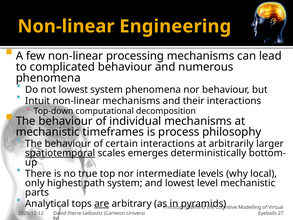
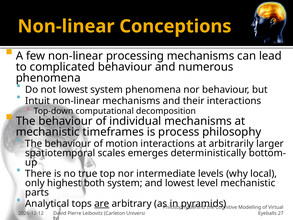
Engineering: Engineering -> Conceptions (175, 26)
certain: certain -> motion (122, 144)
spatiotemporal underline: present -> none (60, 153)
path: path -> both (94, 183)
